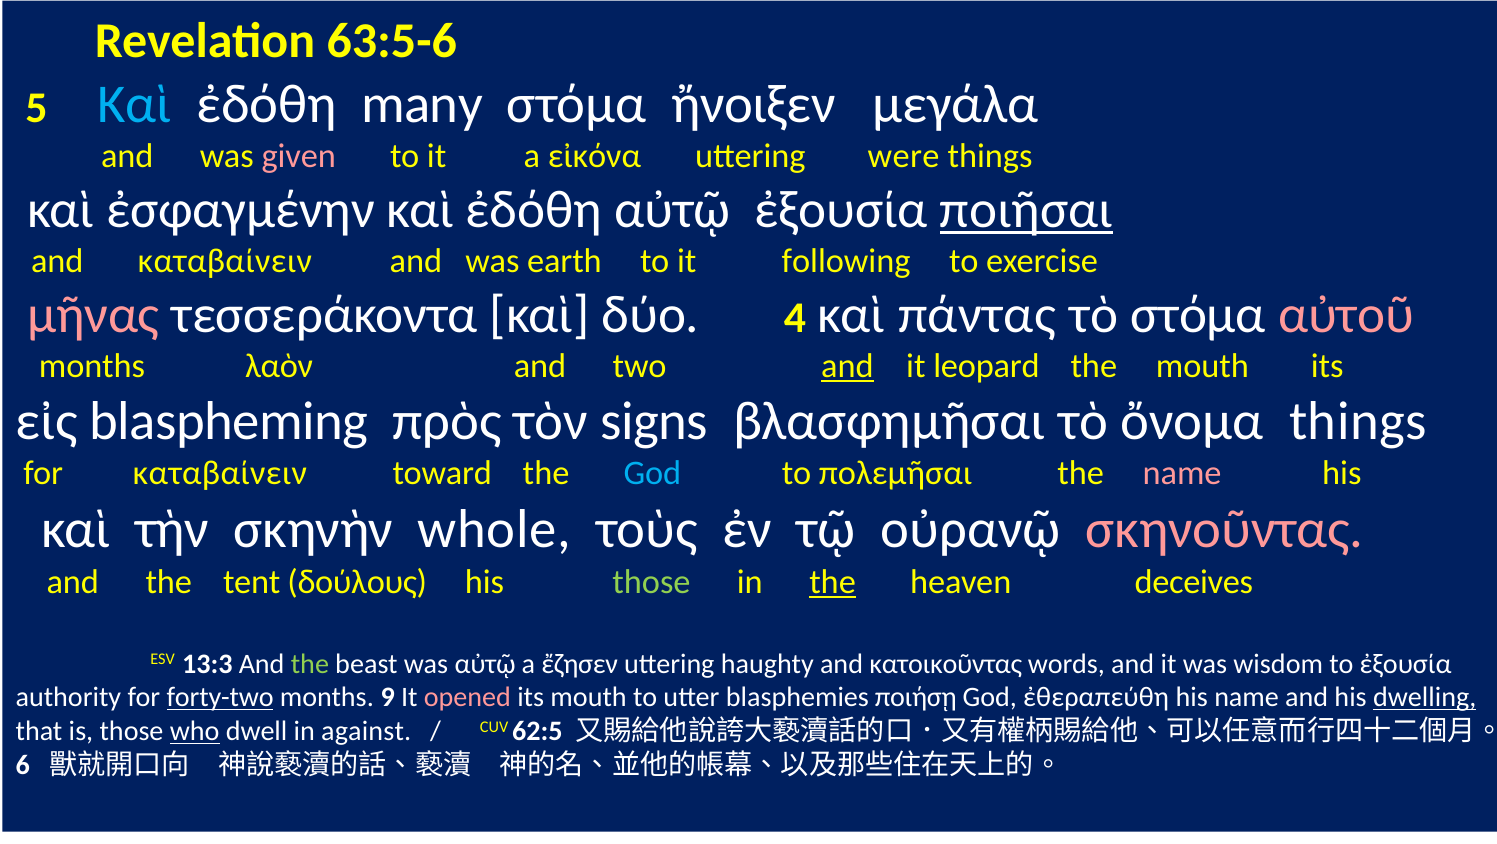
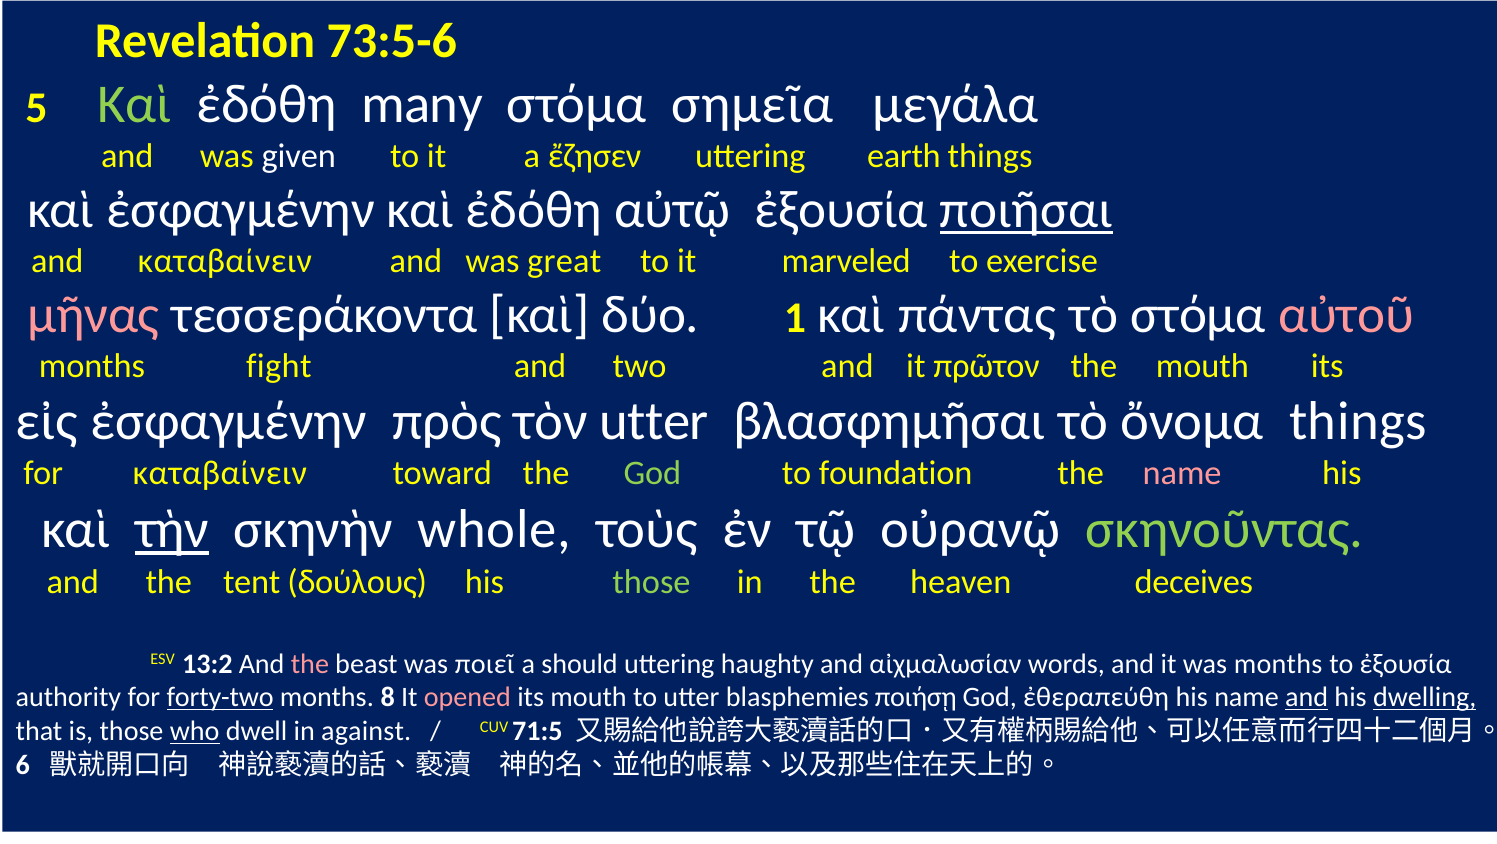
63:5-6: 63:5-6 -> 73:5-6 (392, 41)
Καὶ colour: light blue -> light green (134, 104)
ἤνοιξεν: ἤνοιξεν -> σημεῖα (753, 104)
given colour: pink -> white (299, 156)
εἰκόνα: εἰκόνα -> ἔζησεν (595, 156)
were: were -> earth (904, 156)
earth: earth -> great (564, 261)
following: following -> marveled (846, 261)
4: 4 -> 1 (795, 318)
λαὸν: λαὸν -> fight (279, 366)
and underline: present -> none (848, 366)
leopard: leopard -> πρῶτον (986, 366)
εἰς blaspheming: blaspheming -> ἐσφαγμένην (229, 421)
τὸν signs: signs -> utter (654, 421)
God colour: light blue -> light green (652, 473)
πολεμῆσαι: πολεμῆσαι -> foundation (896, 473)
τὴν underline: none -> present (172, 530)
σκηνοῦντας colour: pink -> light green (1225, 530)
the underline: present -> none (833, 582)
13:3: 13:3 -> 13:2 (207, 664)
the colour: light green -> pink (310, 664)
was αὐτῷ: αὐτῷ -> ποιεῖ (485, 664)
ἔζησεν: ἔζησεν -> should (580, 664)
κατοικοῦντας: κατοικοῦντας -> αἰχμαλωσίαν (946, 664)
was wisdom: wisdom -> months (1278, 664)
9: 9 -> 8 (388, 698)
and underline: none -> present (1307, 698)
62:5: 62:5 -> 71:5 (537, 731)
